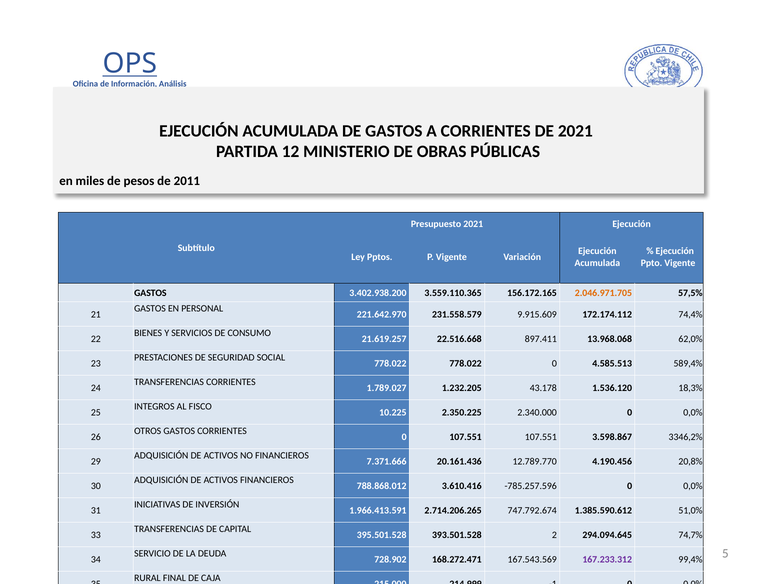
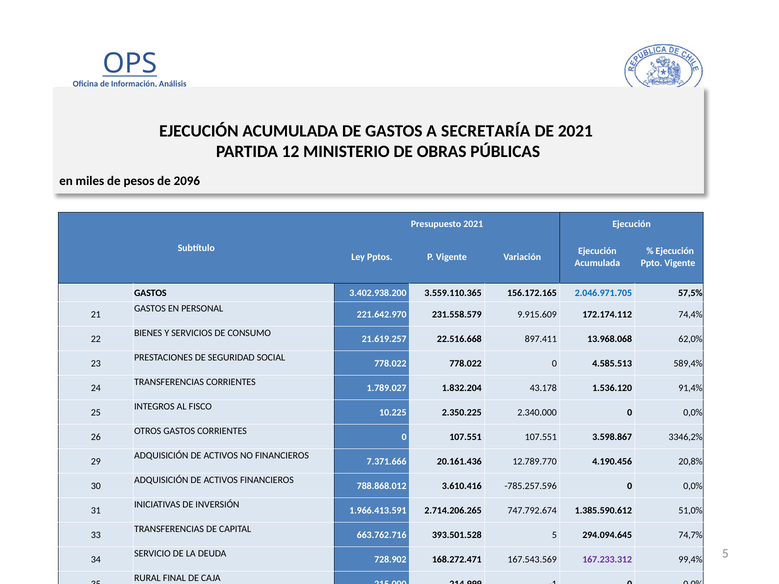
A CORRIENTES: CORRIENTES -> SECRETARÍA (486, 131)
2011: 2011 -> 2096 (187, 181)
2.046.971.705 colour: orange -> blue (603, 293)
1.232.205: 1.232.205 -> 1.832.204 (462, 388)
18,3%: 18,3% -> 91,4% (691, 388)
395.501.528: 395.501.528 -> 663.762.716 (382, 535)
393.501.528 2: 2 -> 5 (554, 535)
